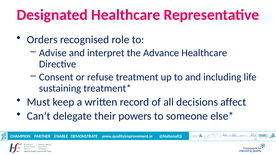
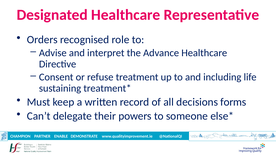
affect: affect -> forms (233, 102)
